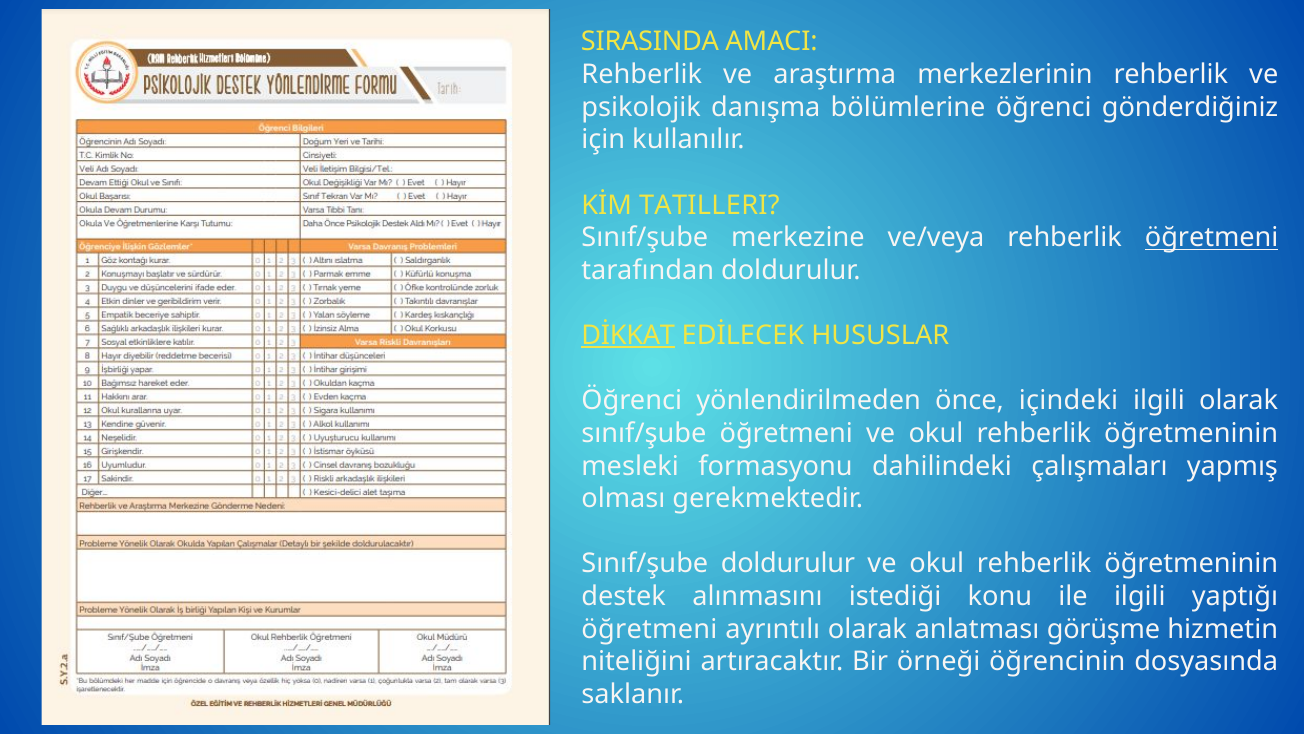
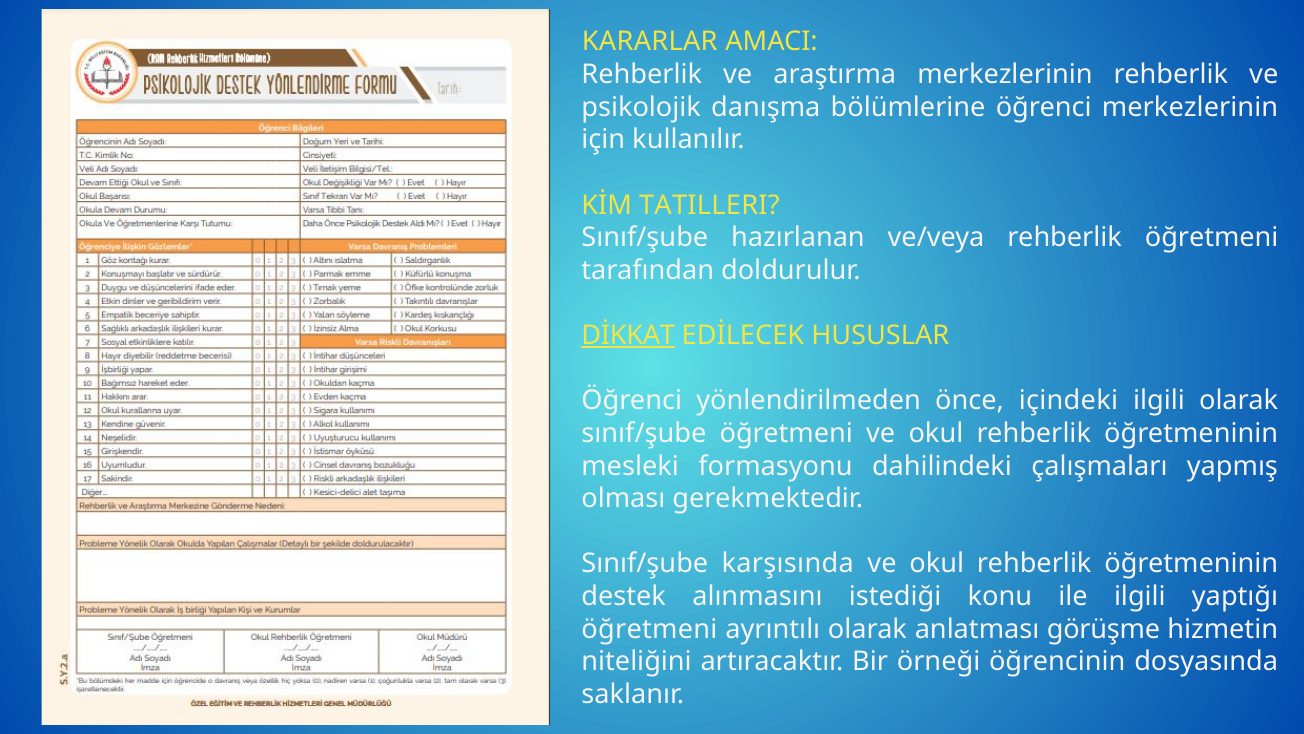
SIRASINDA: SIRASINDA -> KARARLAR (650, 42)
öğrenci gönderdiğiniz: gönderdiğiniz -> merkezlerinin (1190, 107)
merkezine: merkezine -> hazırlanan (798, 238)
öğretmeni underline: present -> none (1212, 238)
Sınıf/şube doldurulur: doldurulur -> karşısında (788, 564)
